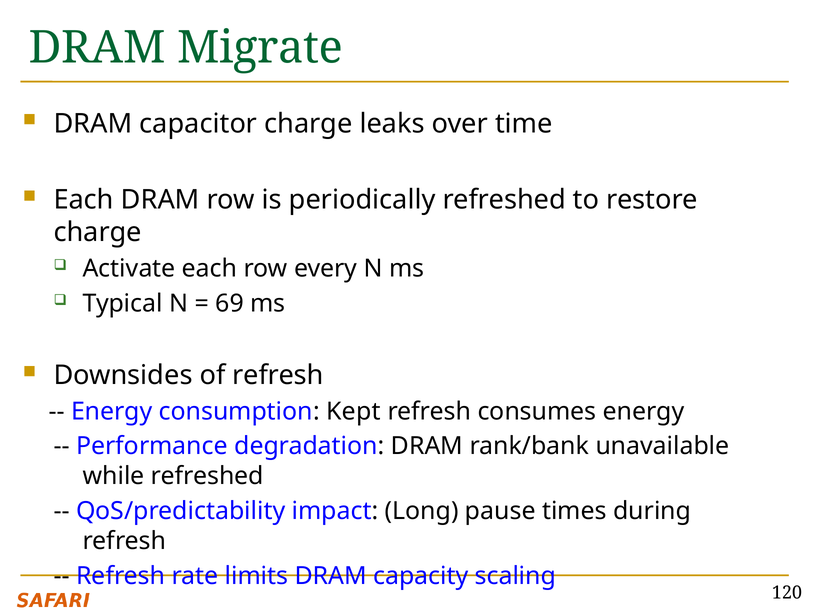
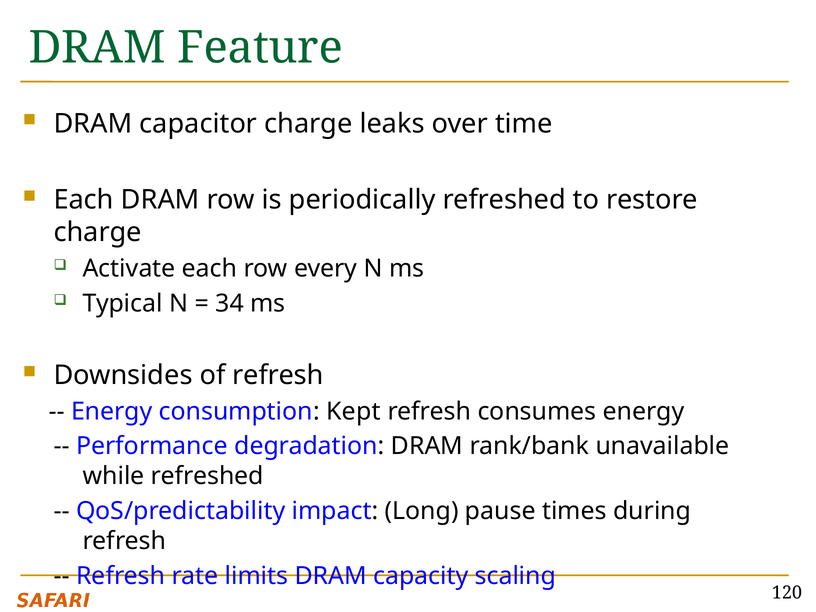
Migrate: Migrate -> Feature (260, 48)
69: 69 -> 34 (230, 303)
